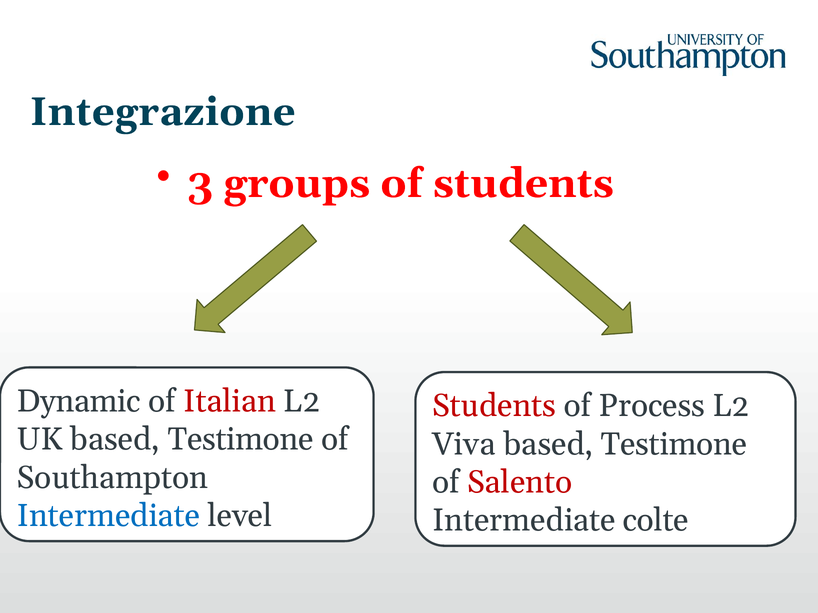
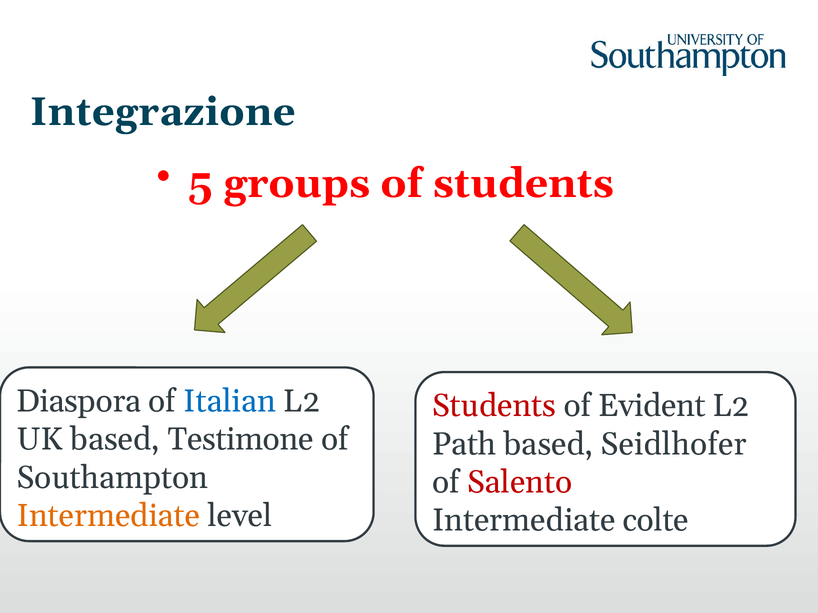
3: 3 -> 5 (200, 184)
Dynamic: Dynamic -> Diaspora (79, 402)
Italian colour: red -> blue (230, 402)
Process: Process -> Evident (652, 406)
Viva: Viva -> Path (464, 444)
Testimone: Testimone -> Seidlhofer (674, 444)
Intermediate colour: blue -> orange (108, 516)
